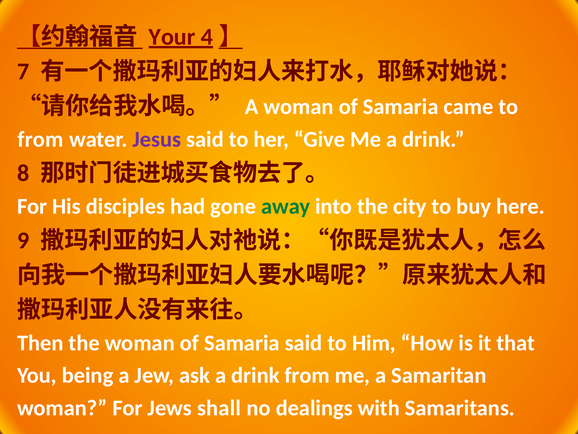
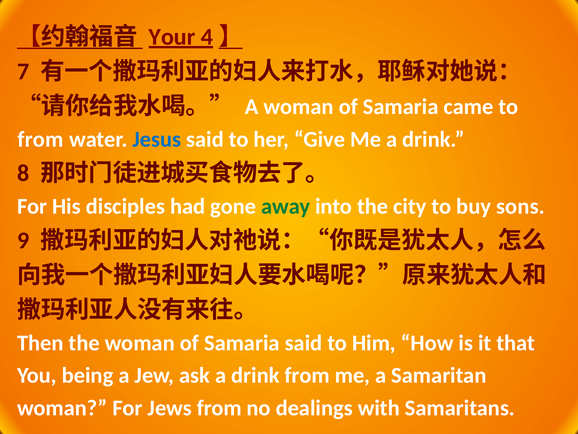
Jesus colour: purple -> blue (157, 139)
here: here -> sons (520, 206)
Jews shall: shall -> from (219, 408)
